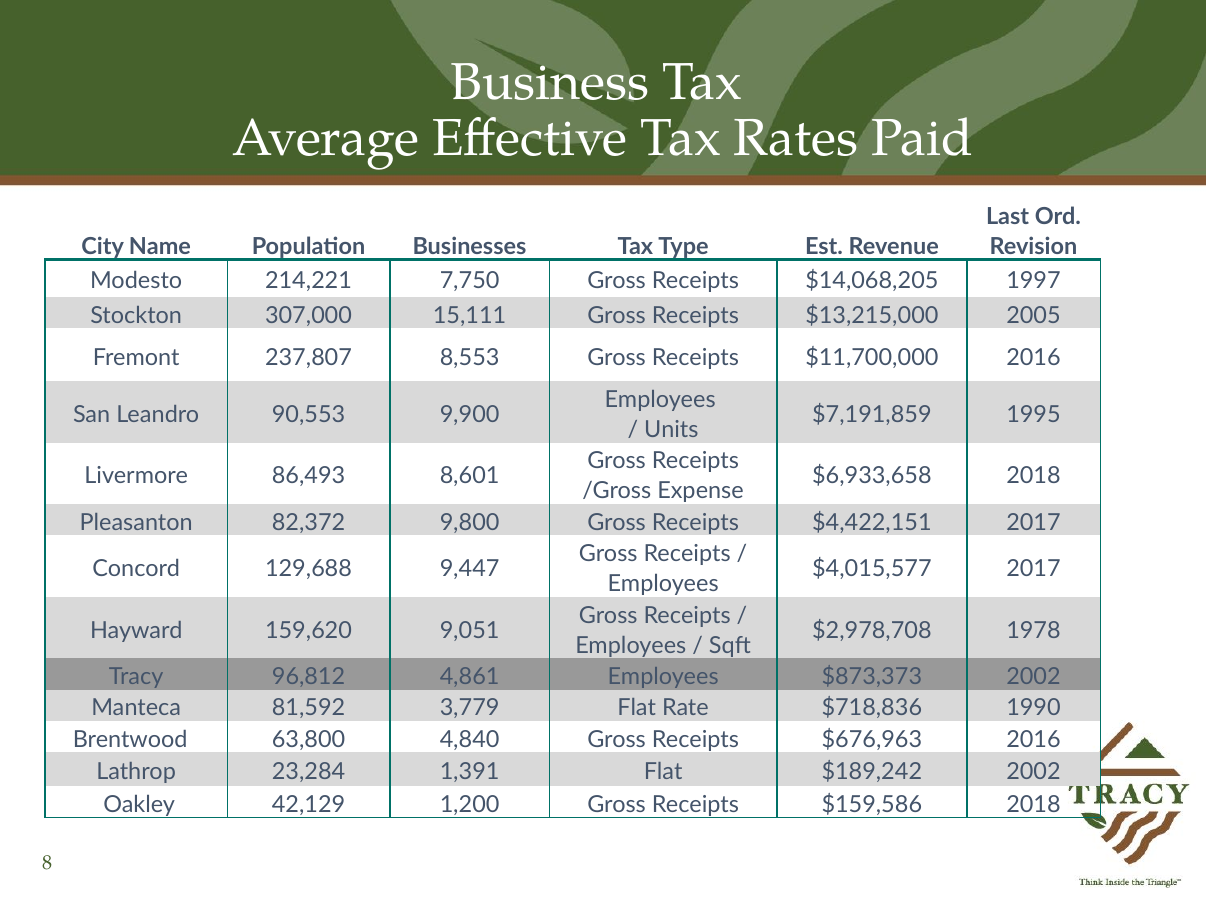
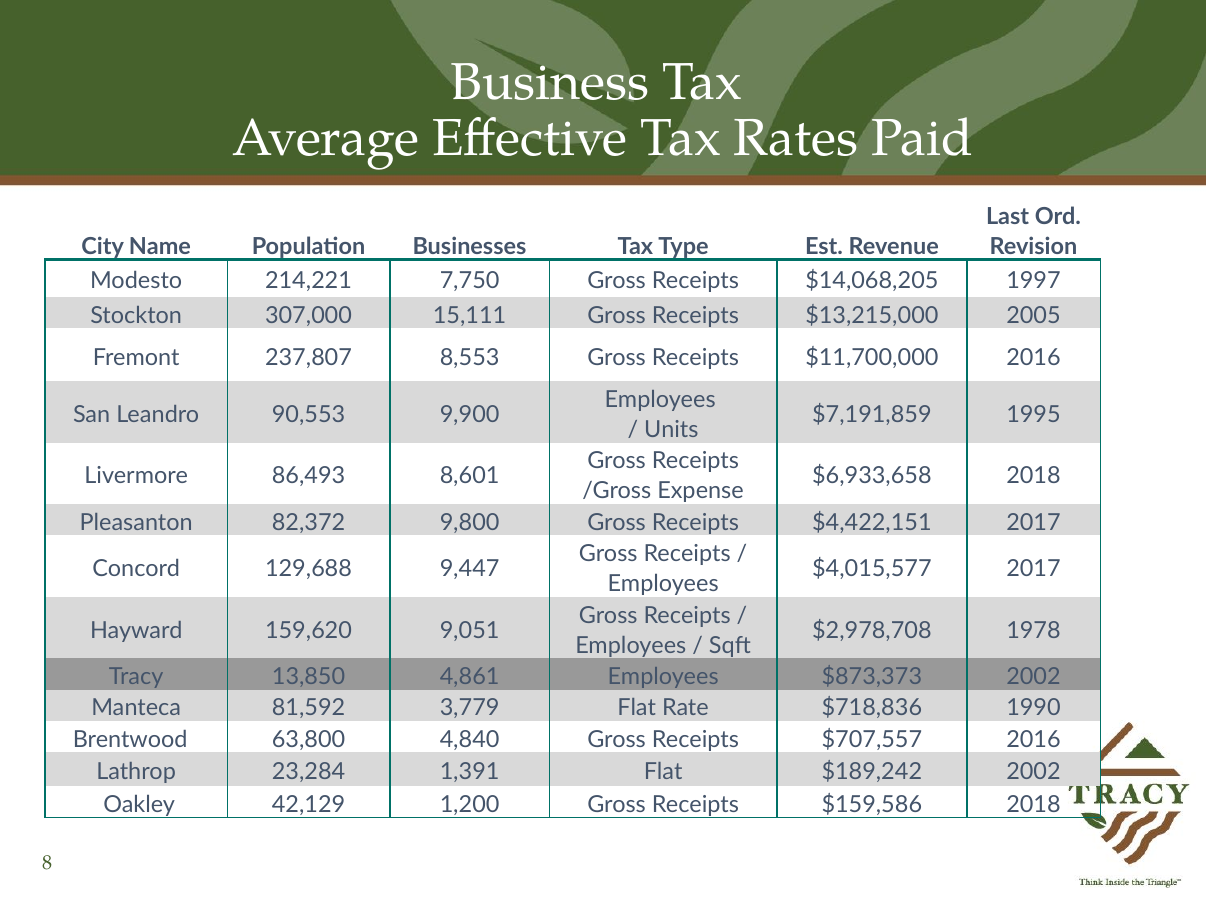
96,812: 96,812 -> 13,850 (309, 677)
$676,963: $676,963 -> $707,557 (872, 740)
